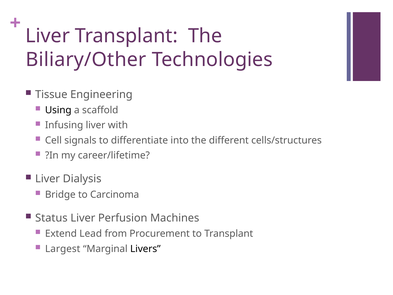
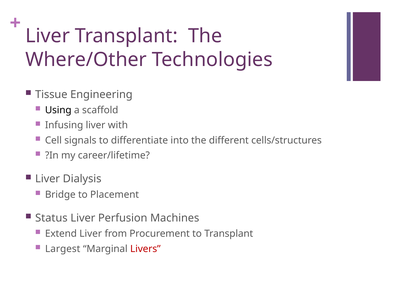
Biliary/Other: Biliary/Other -> Where/Other (86, 60)
Carcinoma: Carcinoma -> Placement (115, 194)
Extend Lead: Lead -> Liver (91, 233)
Livers colour: black -> red (145, 249)
